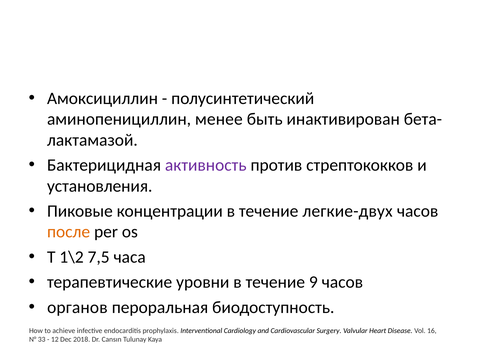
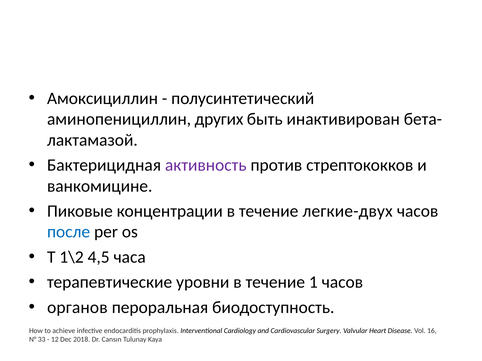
менее: менее -> других (219, 119)
установления: установления -> ванкомицине (100, 186)
после colour: orange -> blue (69, 232)
7,5: 7,5 -> 4,5 (99, 257)
9: 9 -> 1 (313, 283)
